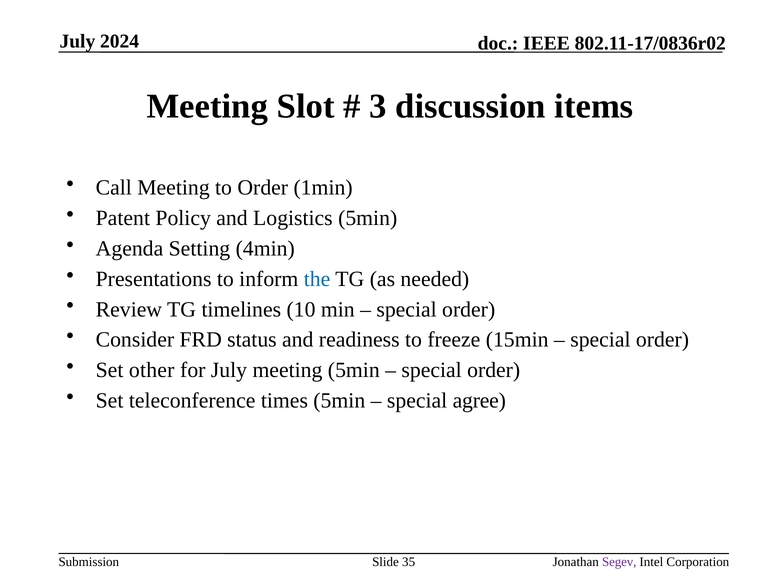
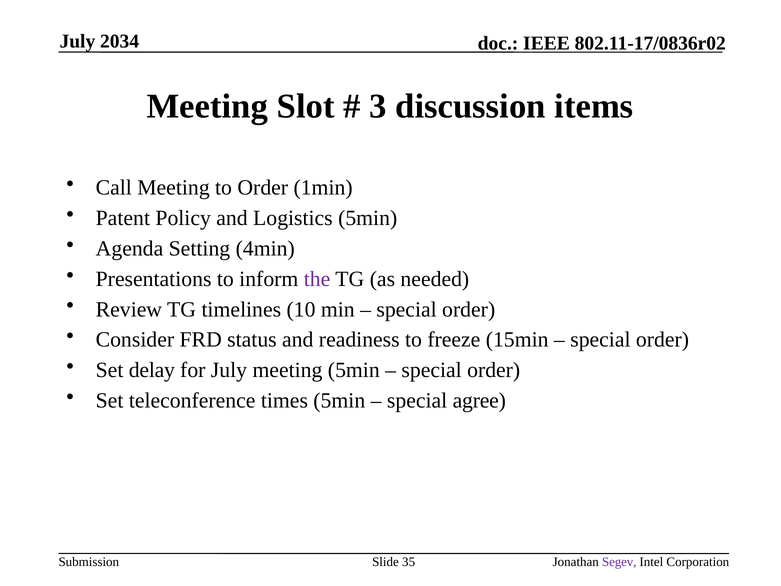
2024: 2024 -> 2034 (120, 41)
the colour: blue -> purple (317, 279)
other: other -> delay (152, 370)
